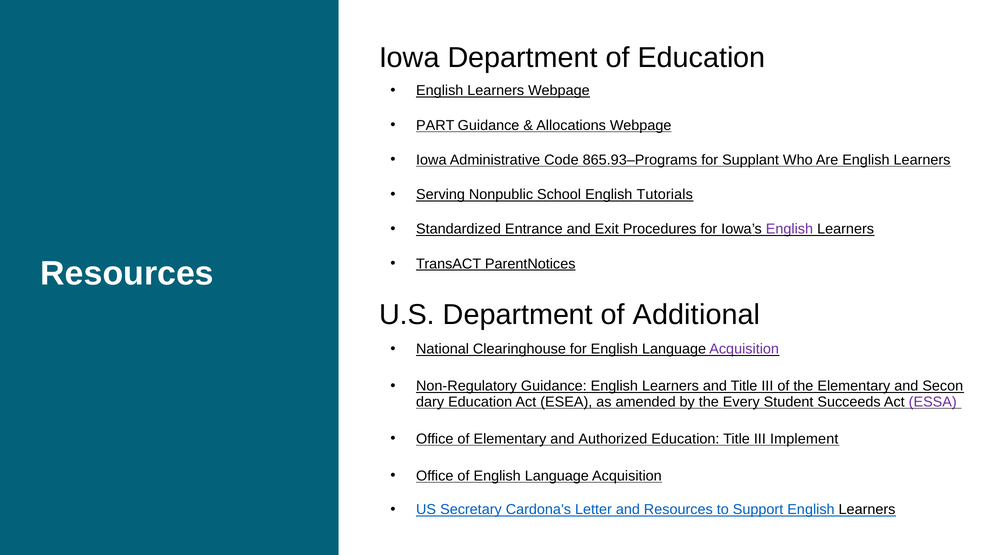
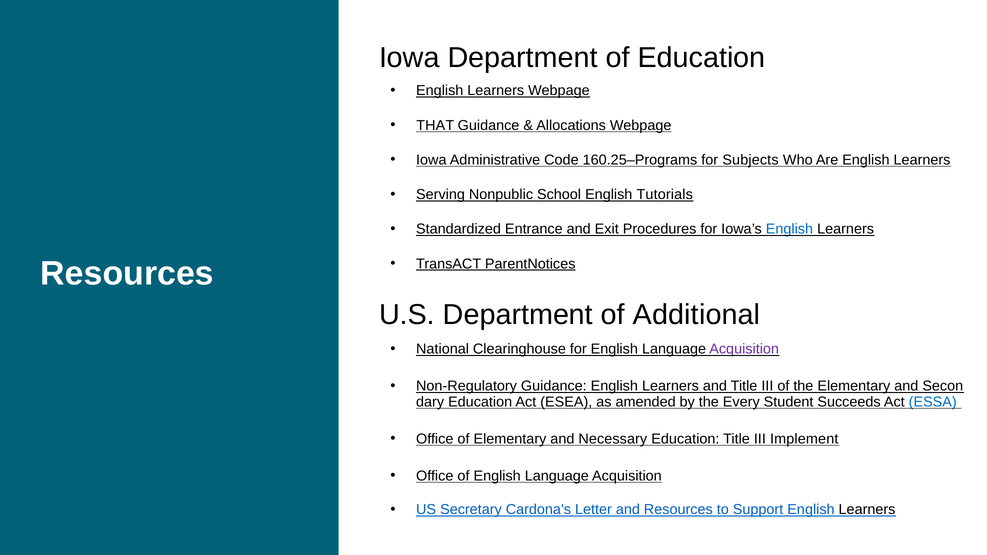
PART: PART -> THAT (435, 125)
865.93–Programs: 865.93–Programs -> 160.25–Programs (640, 160)
Supplant: Supplant -> Subjects (750, 160)
English colour: purple -> blue (789, 229)
ESSA colour: purple -> blue (933, 402)
Authorized: Authorized -> Necessary (613, 439)
